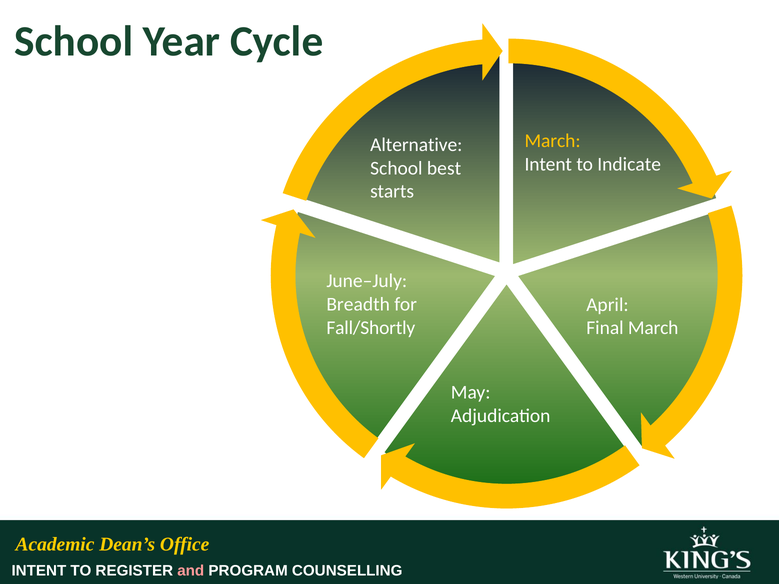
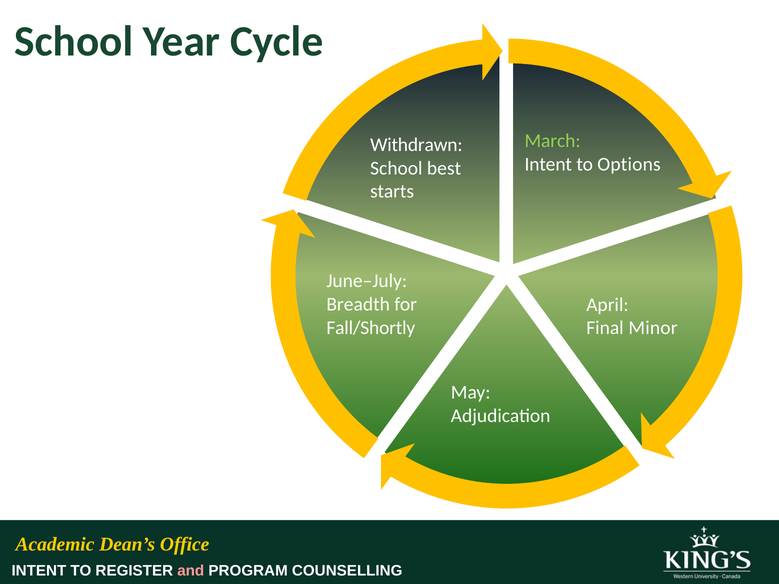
March colour: yellow -> light green (553, 141)
Alternative: Alternative -> Withdrawn (416, 145)
Indicate: Indicate -> Options (629, 164)
Final March: March -> Minor (653, 328)
